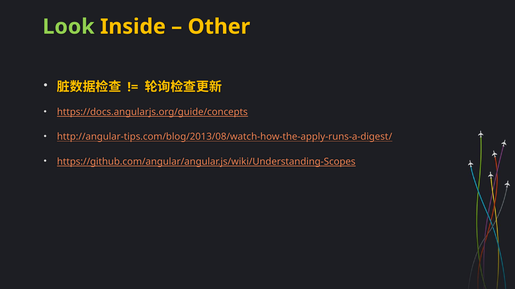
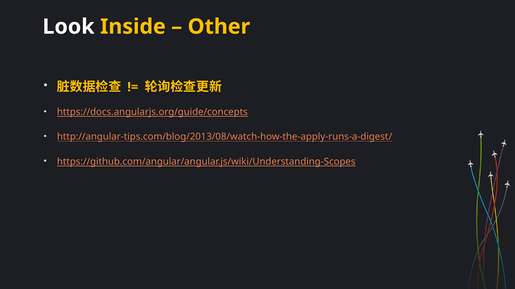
Look colour: light green -> white (68, 27)
